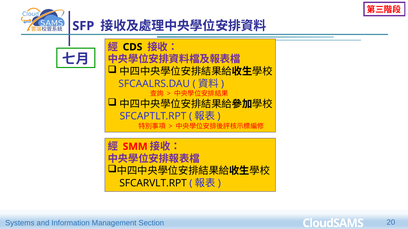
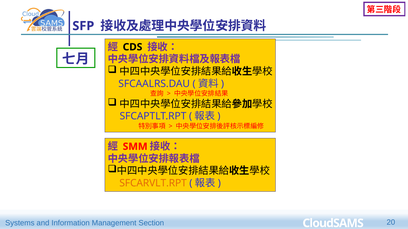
SFCARVLT.RPT colour: black -> orange (153, 184)
